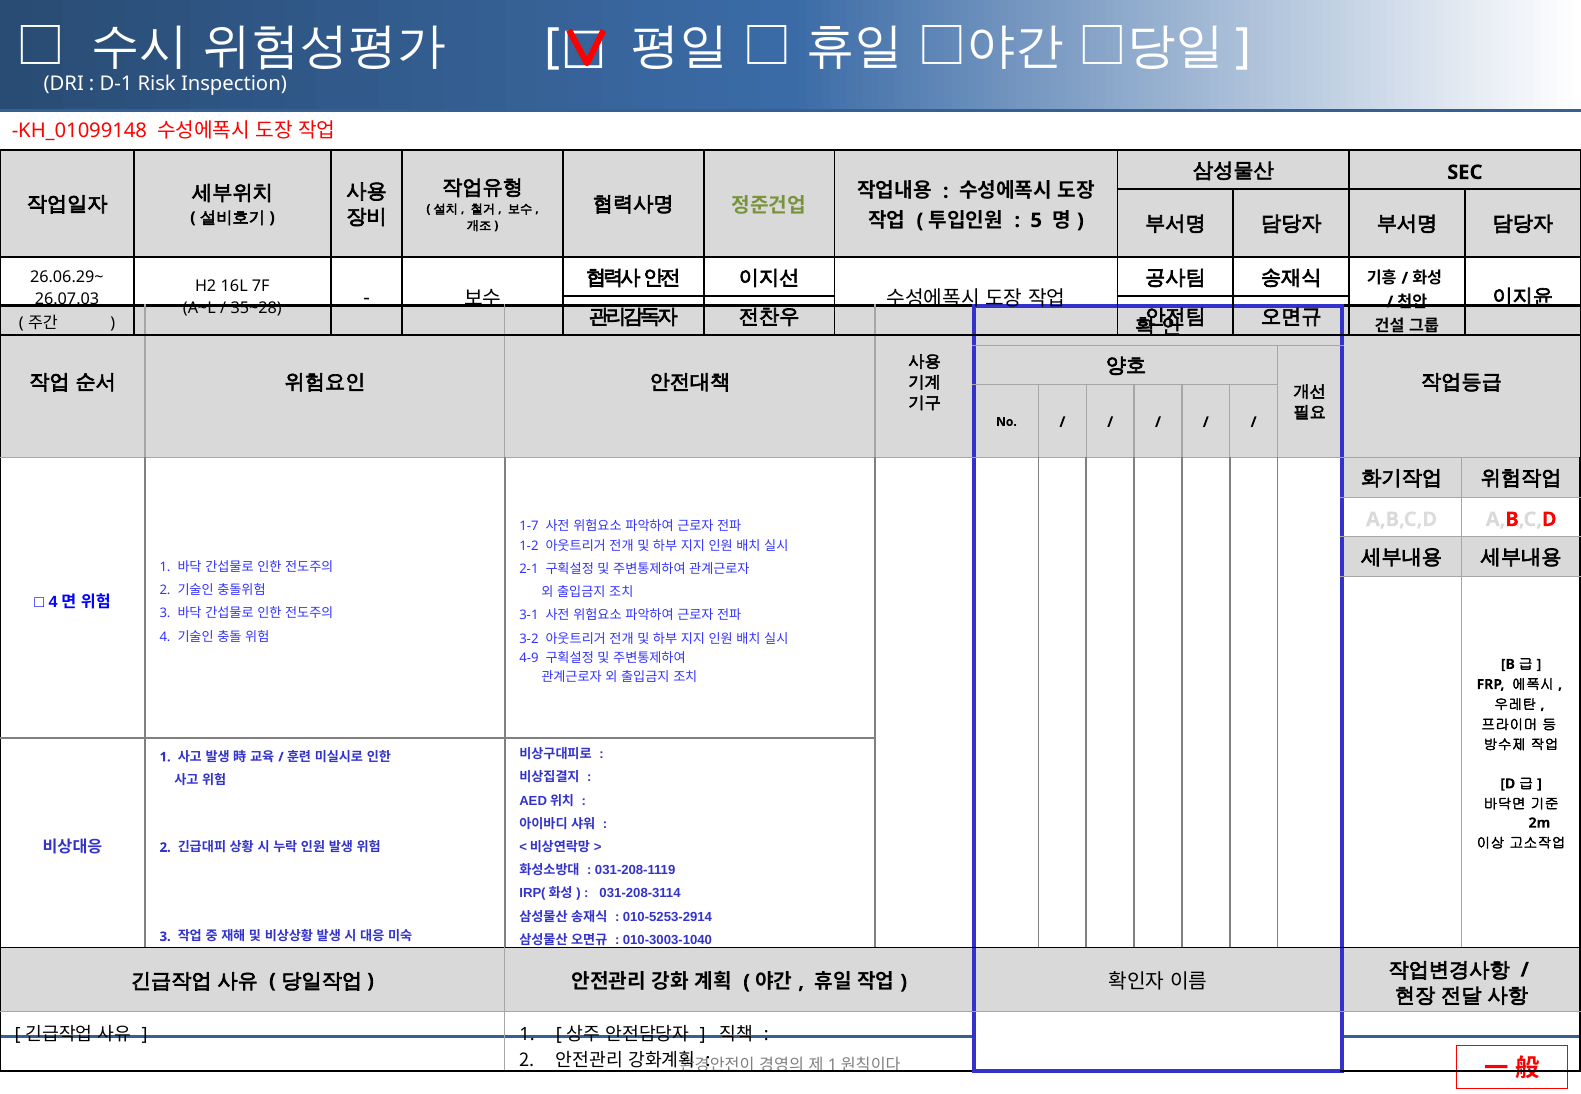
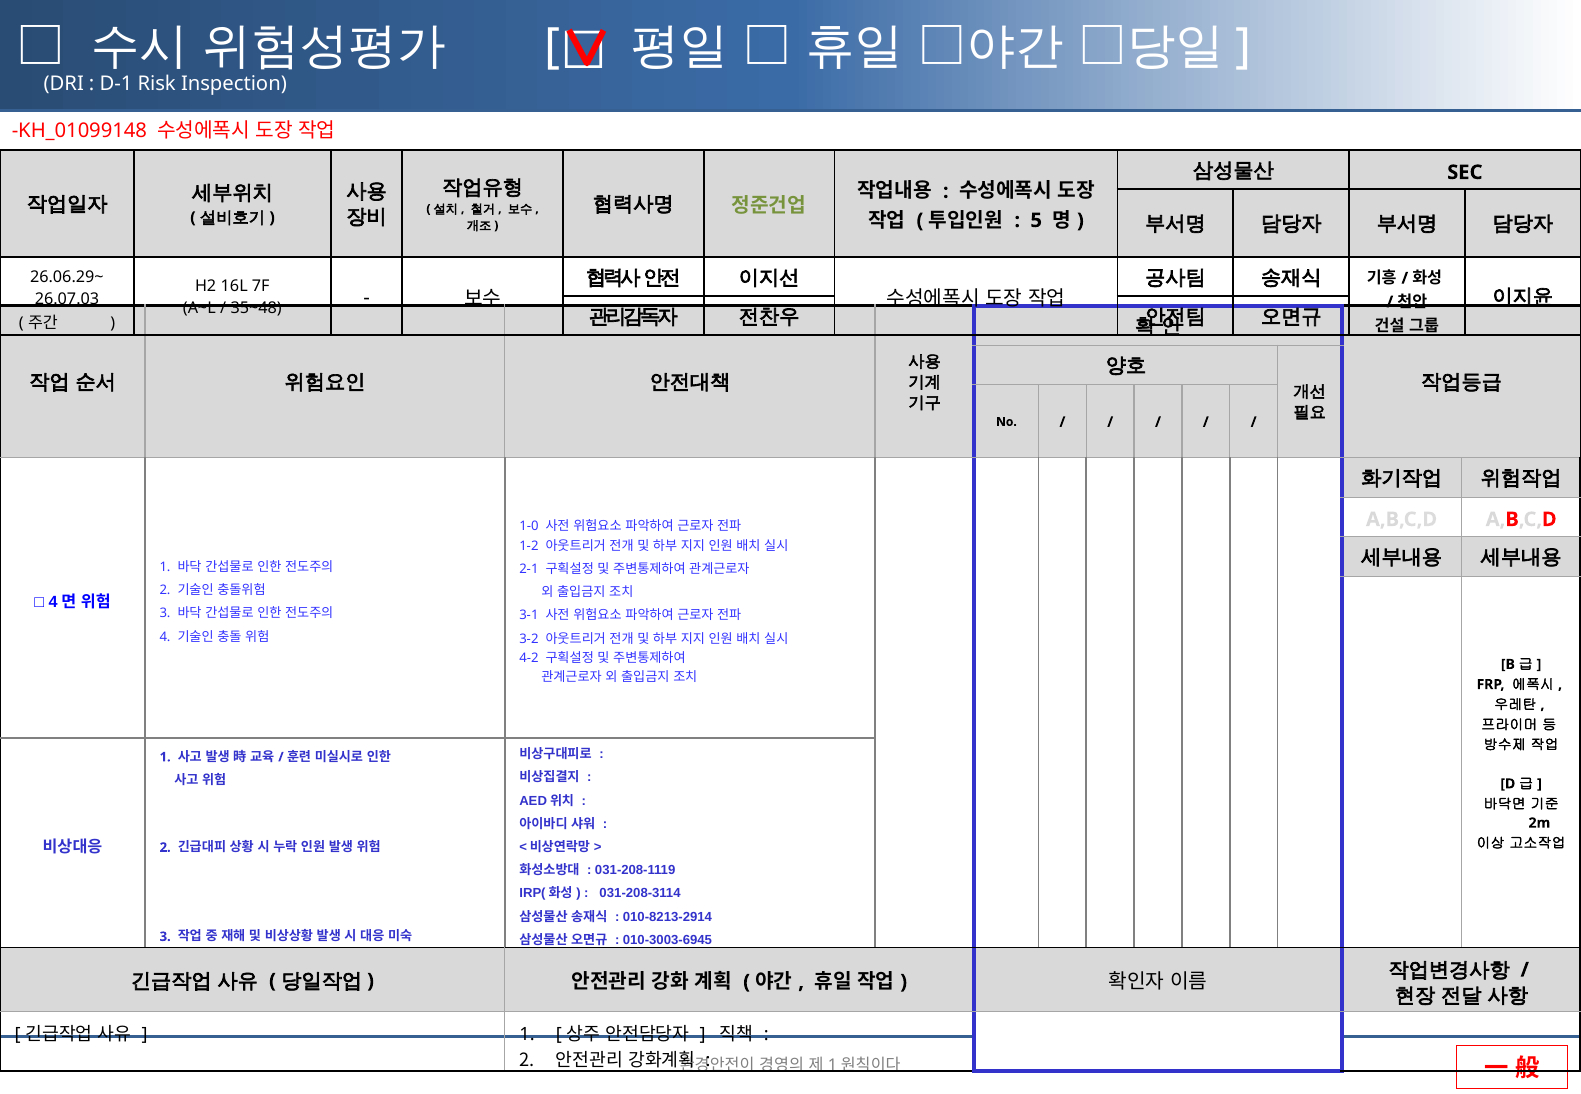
35~28: 35~28 -> 35~48 (256, 309)
1-7: 1-7 -> 1-0 (529, 527)
4-9: 4-9 -> 4-2 (529, 658)
010-5253-2914: 010-5253-2914 -> 010-8213-2914 (667, 917)
010-3003-1040: 010-3003-1040 -> 010-3003-6945 (667, 940)
